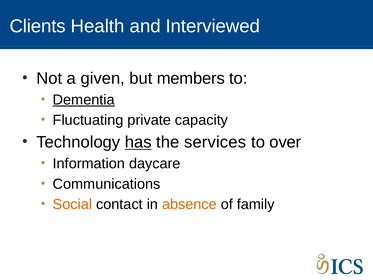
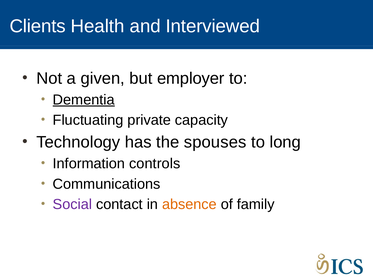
members: members -> employer (191, 78)
has underline: present -> none (138, 142)
services: services -> spouses (215, 142)
over: over -> long (285, 142)
daycare: daycare -> controls (155, 164)
Social colour: orange -> purple (72, 204)
